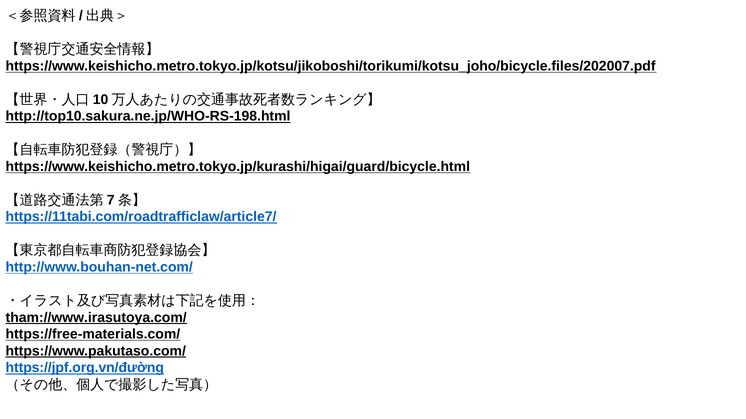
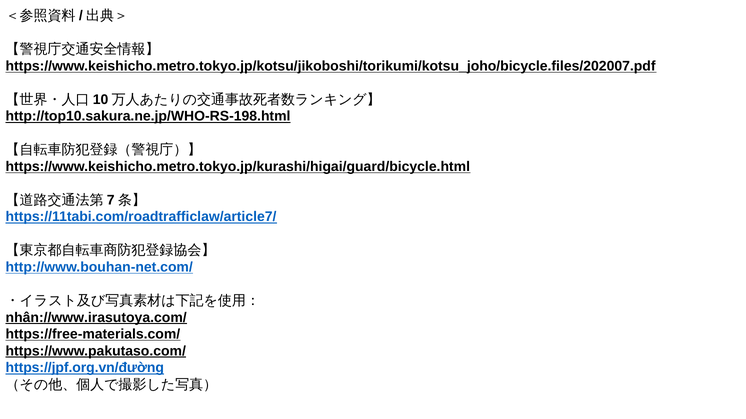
tham://www.irasutoya.com/: tham://www.irasutoya.com/ -> nhân://www.irasutoya.com/ (96, 318)
